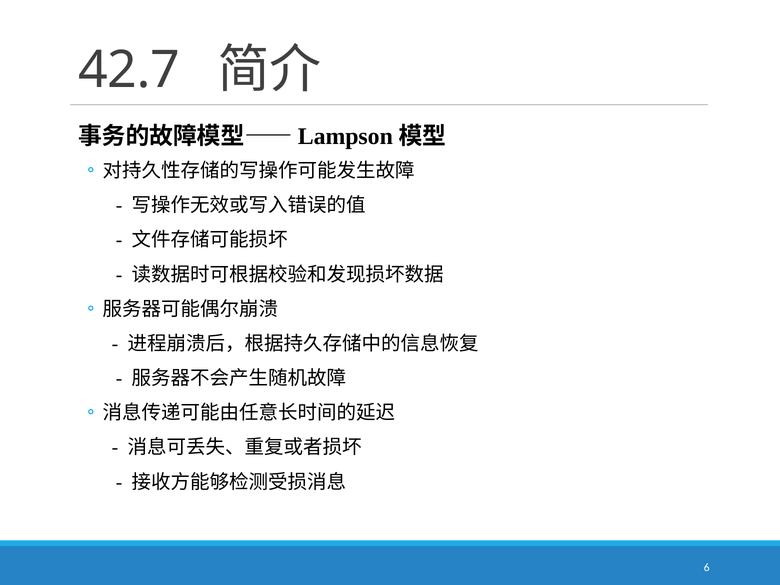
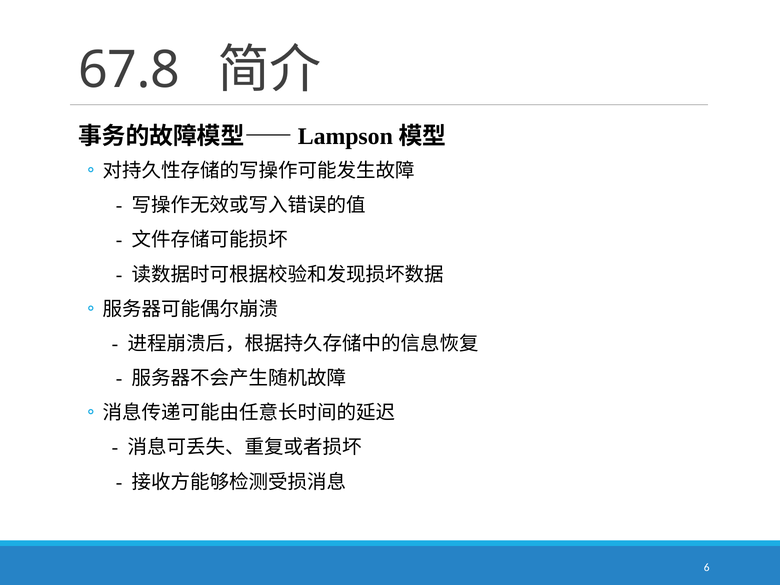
42.7: 42.7 -> 67.8 (129, 70)
